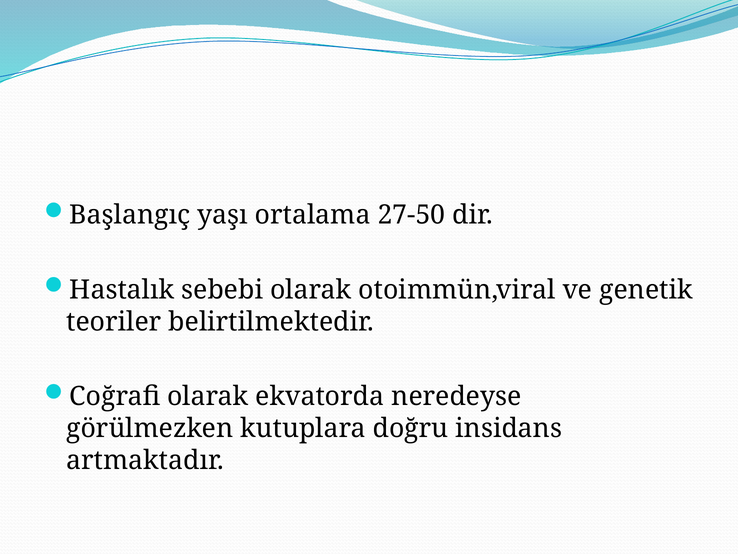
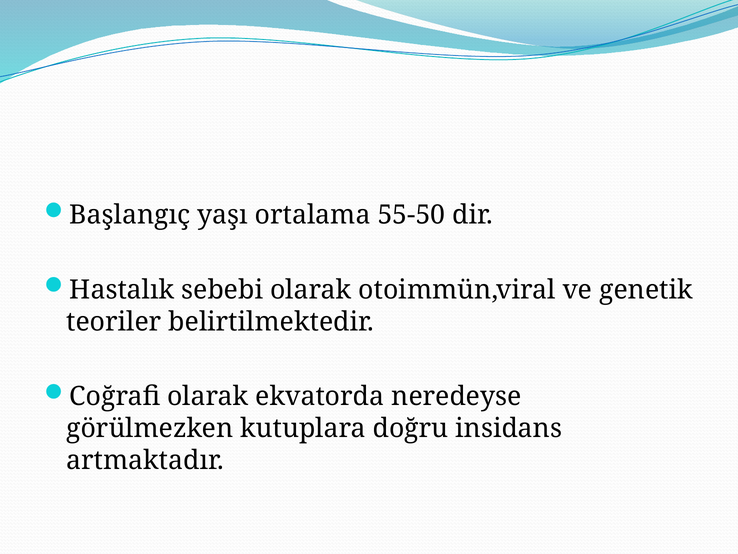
27-50: 27-50 -> 55-50 (411, 215)
